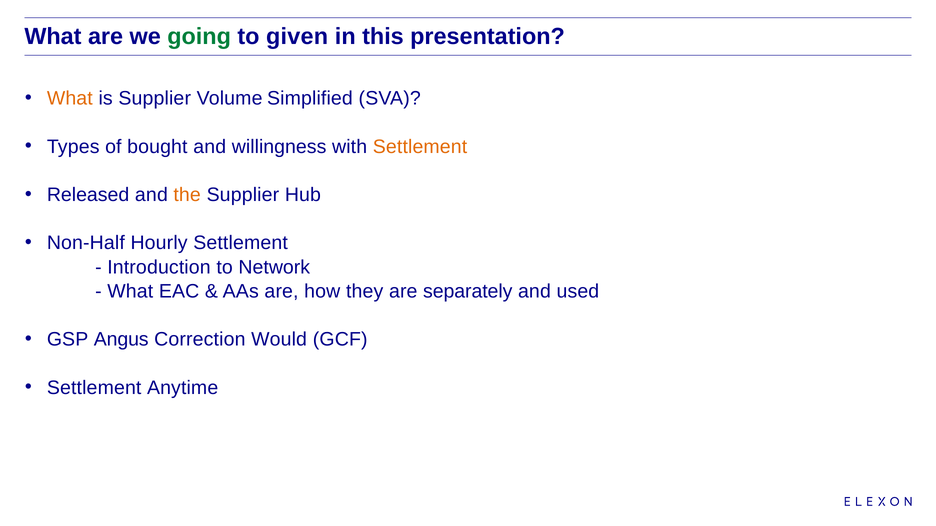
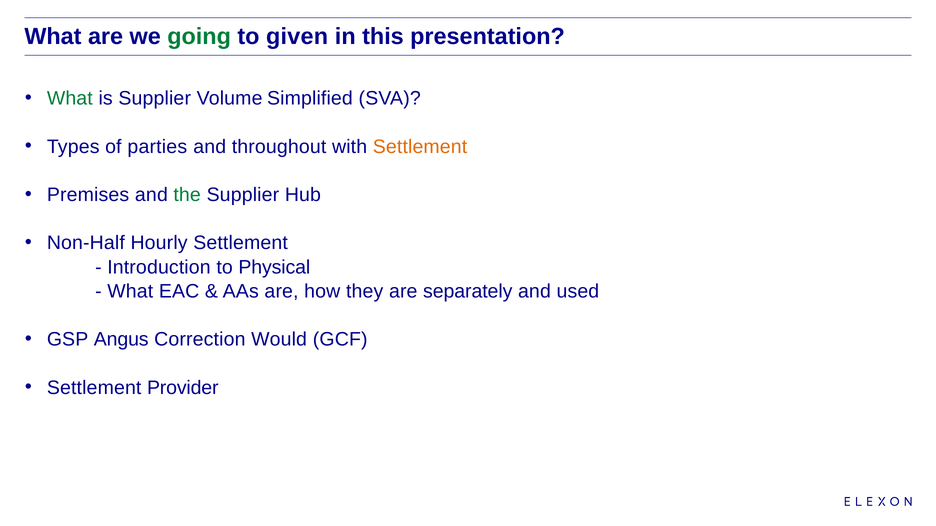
What colour: orange -> green (70, 99)
bought: bought -> parties (157, 147)
willingness: willingness -> throughout (279, 147)
Released: Released -> Premises (88, 195)
the colour: orange -> green (187, 195)
Network: Network -> Physical (274, 267)
Anytime: Anytime -> Provider (183, 388)
